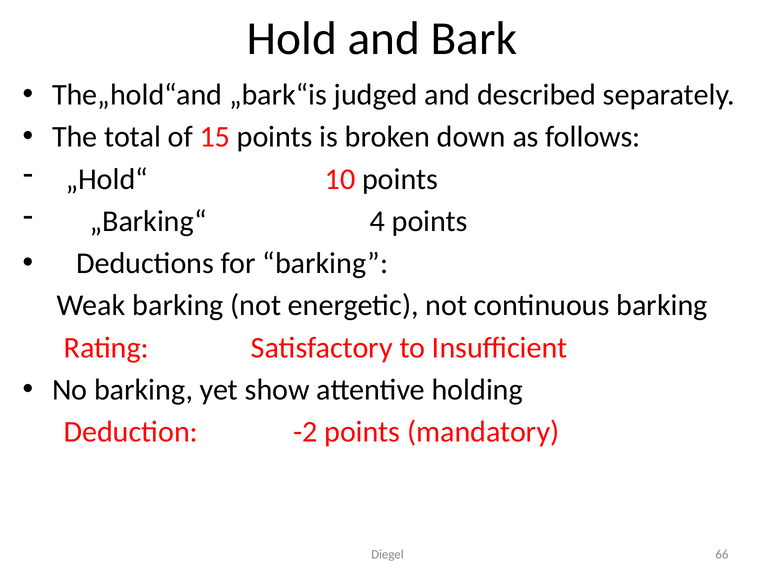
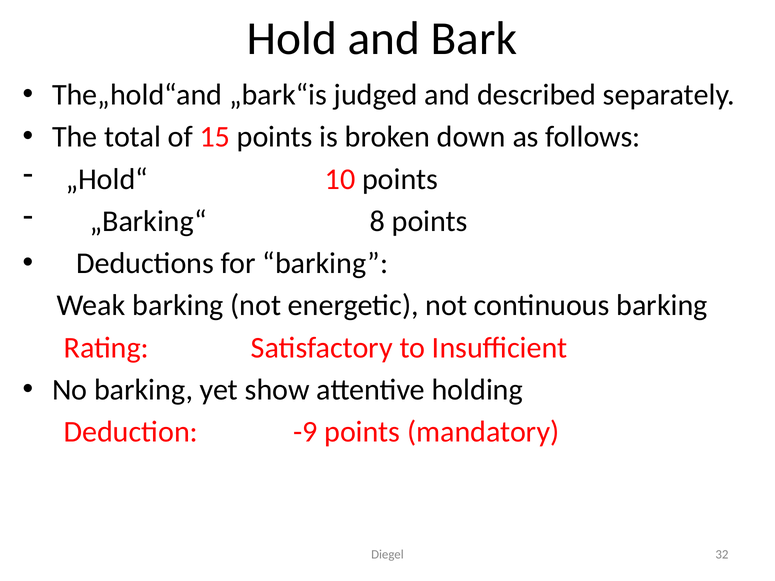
4: 4 -> 8 (377, 221)
-2: -2 -> -9 (305, 432)
66: 66 -> 32 (722, 555)
